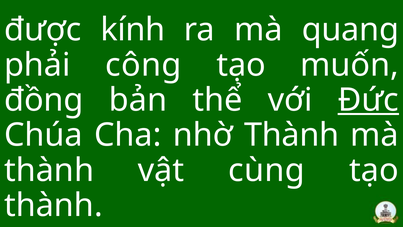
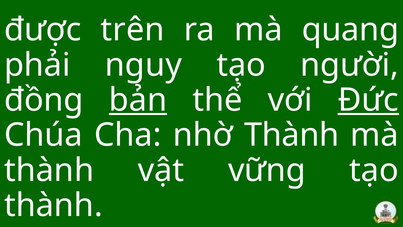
kính: kính -> trên (133, 30)
công: công -> nguy (143, 65)
muốn: muốn -> người (349, 65)
bản underline: none -> present (138, 100)
cùng: cùng -> vững (267, 170)
